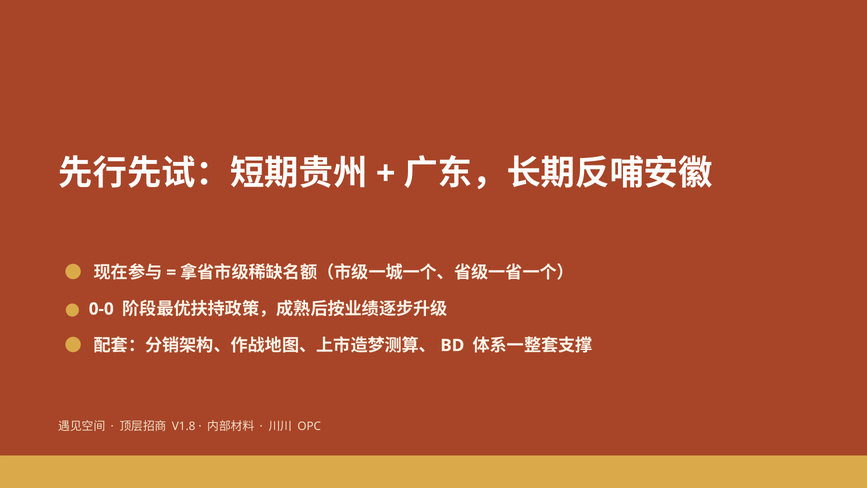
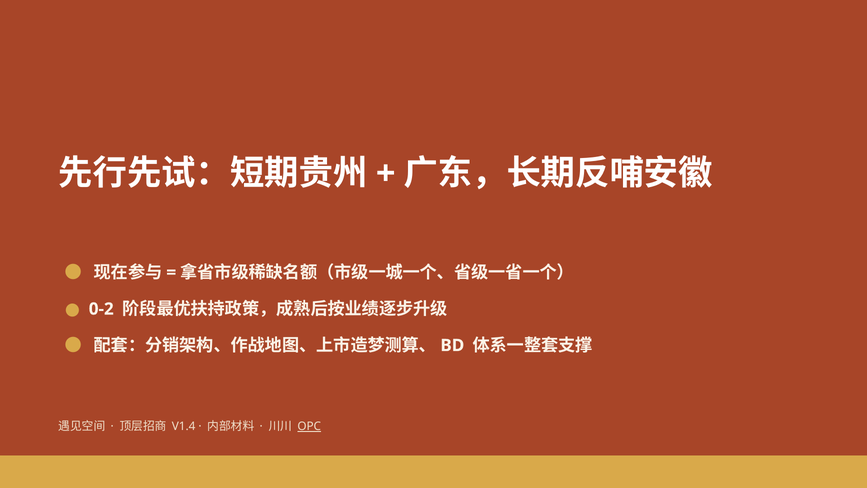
0-0: 0-0 -> 0-2 (101, 309)
V1.8: V1.8 -> V1.4 (184, 426)
OPC underline: none -> present (309, 426)
